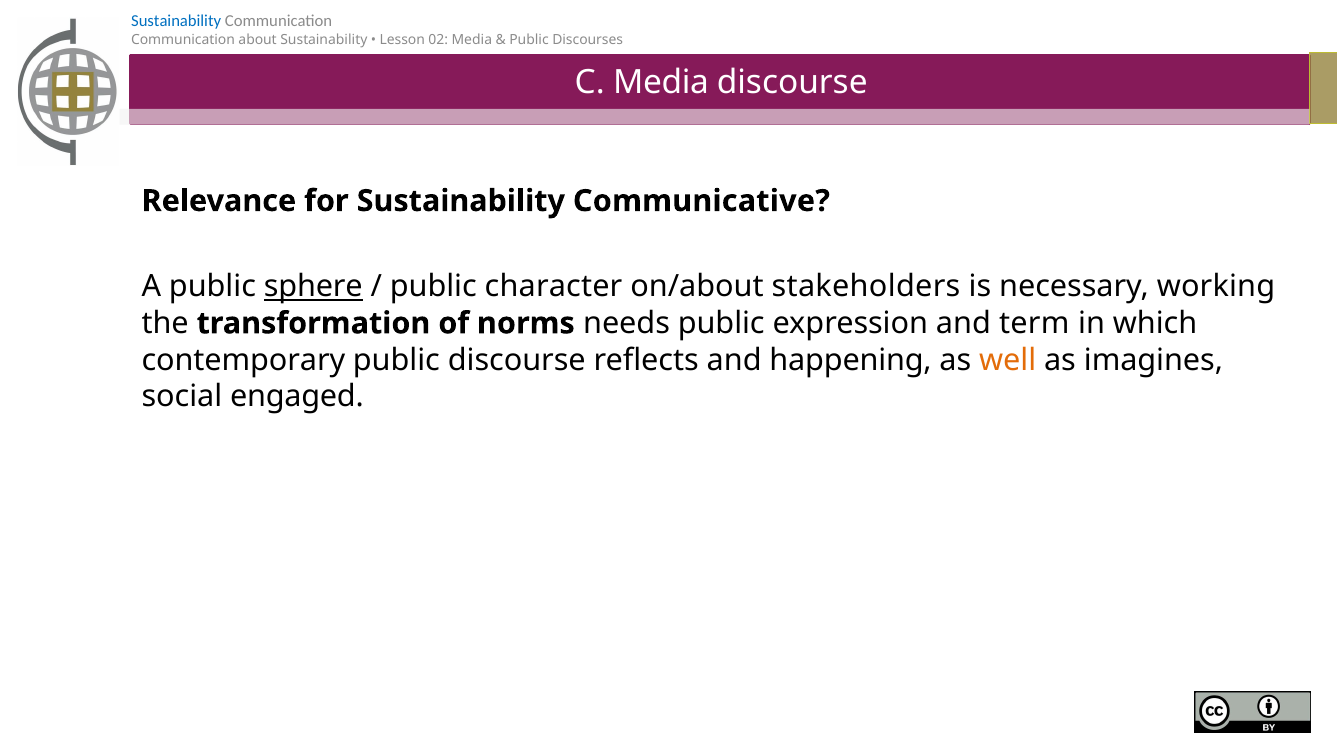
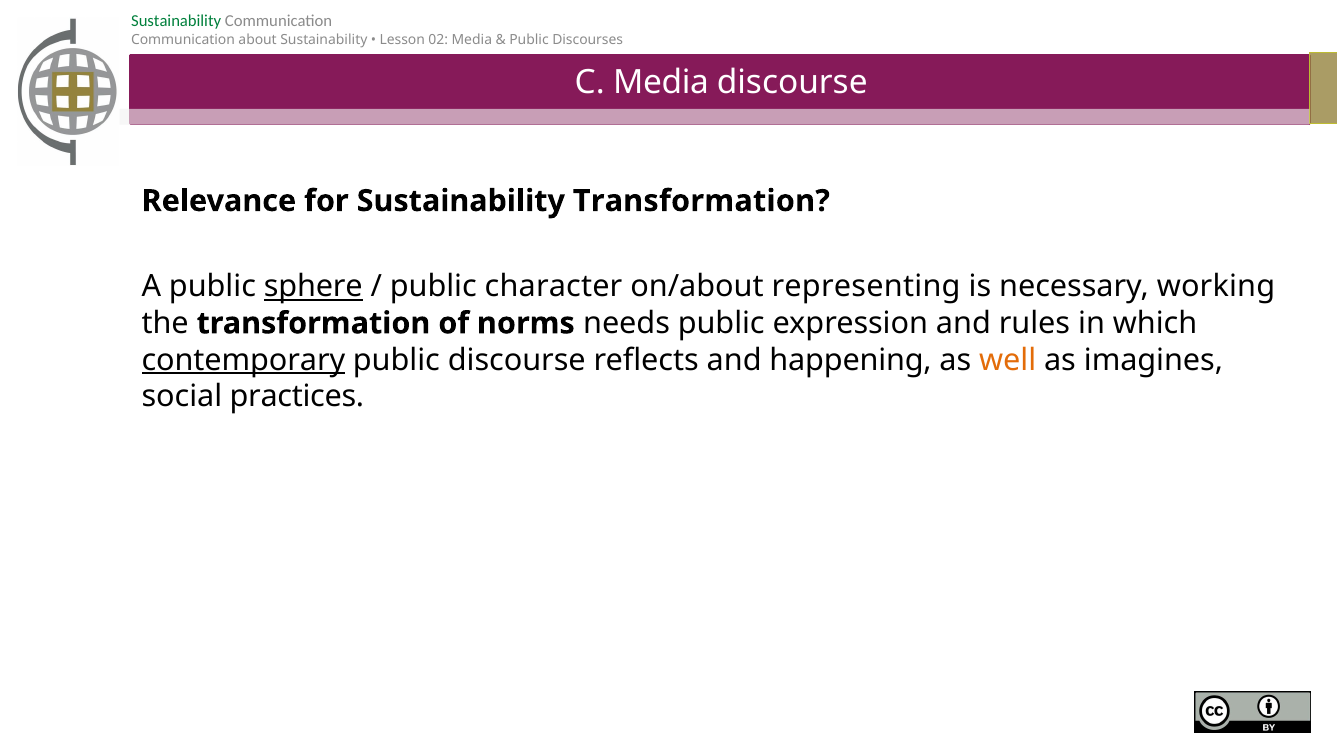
Sustainability colour: blue -> green (176, 21)
Sustainability Communicative: Communicative -> Transformation (701, 201)
stakeholders: stakeholders -> representing (866, 287)
term: term -> rules (1034, 323)
contemporary underline: none -> present (243, 360)
engaged: engaged -> practices (297, 397)
